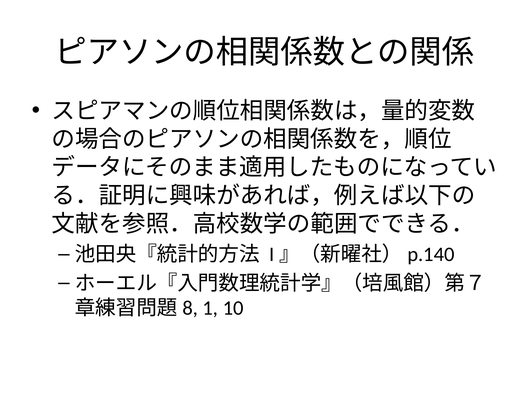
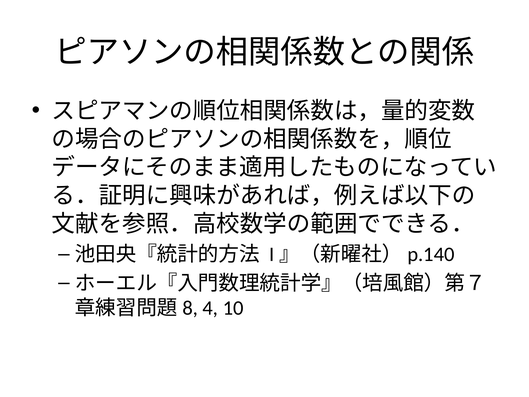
1: 1 -> 4 (210, 308)
